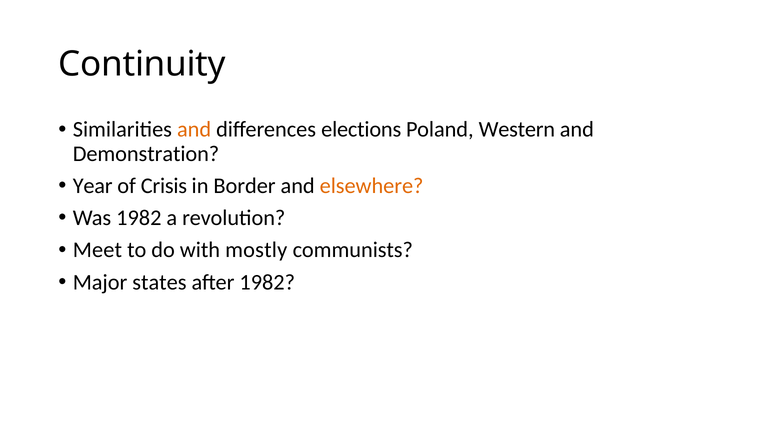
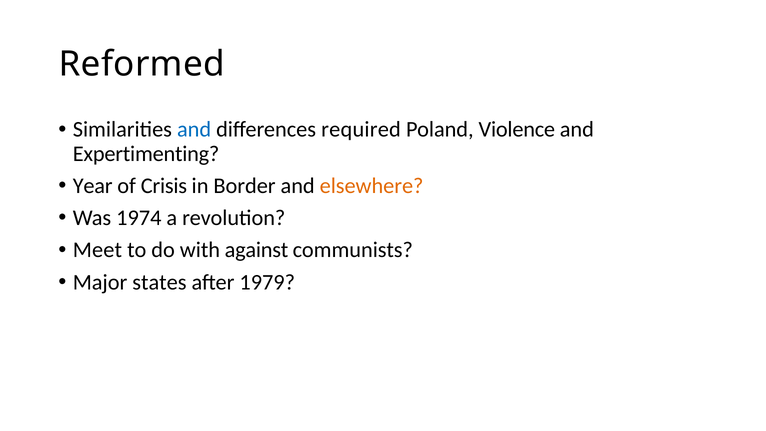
Continuity: Continuity -> Reformed (142, 64)
and colour: orange -> blue (194, 130)
elections: elections -> required (361, 130)
Western: Western -> Violence (517, 130)
Demonstration: Demonstration -> Expertimenting (146, 154)
Was 1982: 1982 -> 1974 (139, 218)
mostly: mostly -> against (256, 250)
after 1982: 1982 -> 1979 (267, 282)
